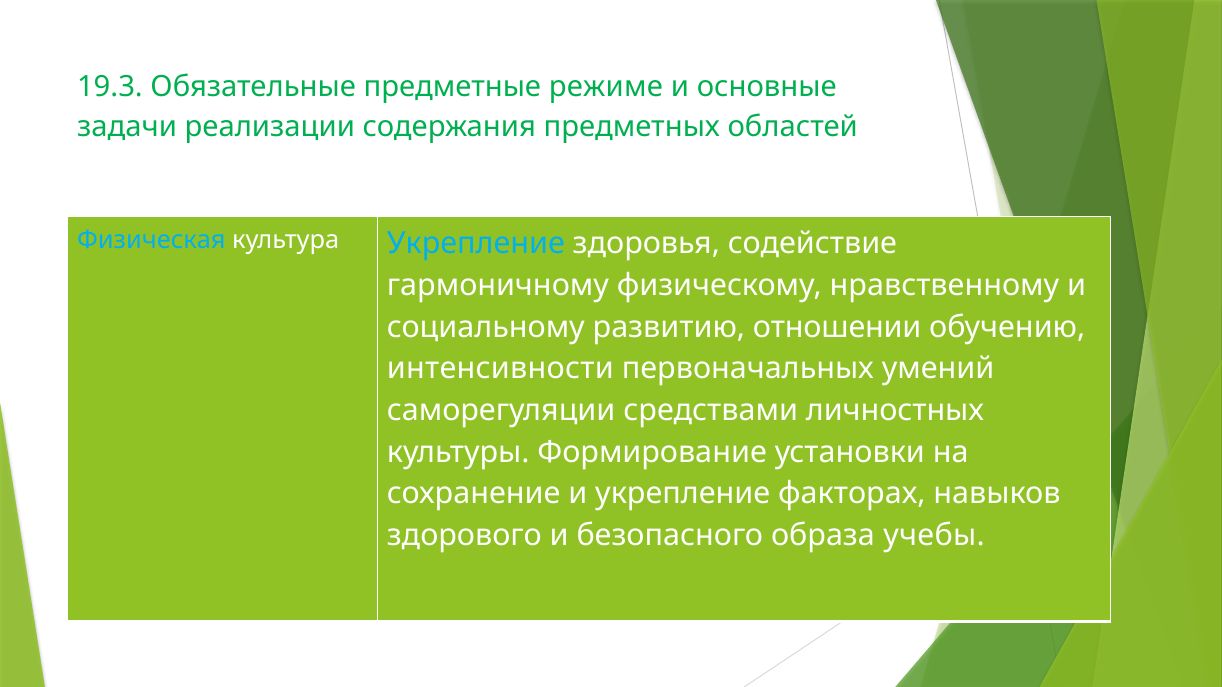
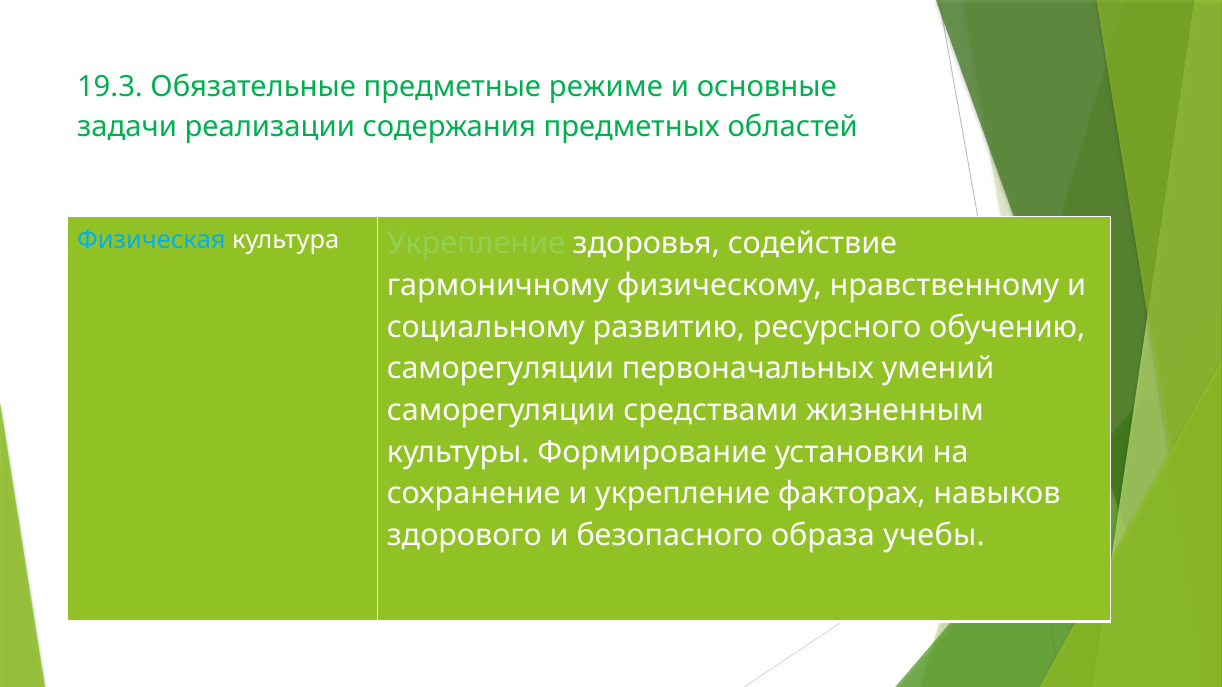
Укрепление colour: light blue -> light green (476, 244)
отношении: отношении -> ресурсного (837, 327)
интенсивности: интенсивности -> саморегуляции (501, 369)
личностных: личностных -> жизненным (895, 411)
